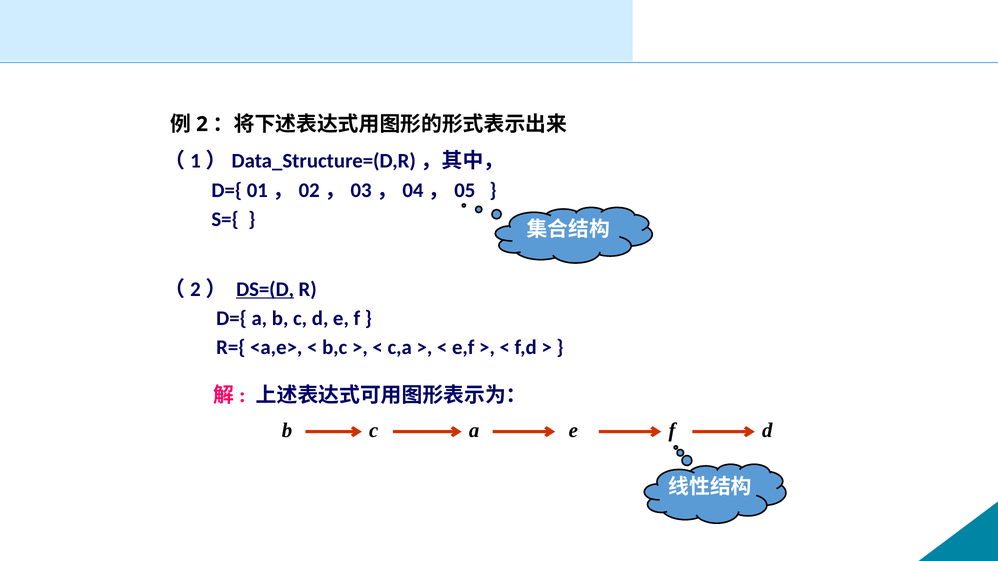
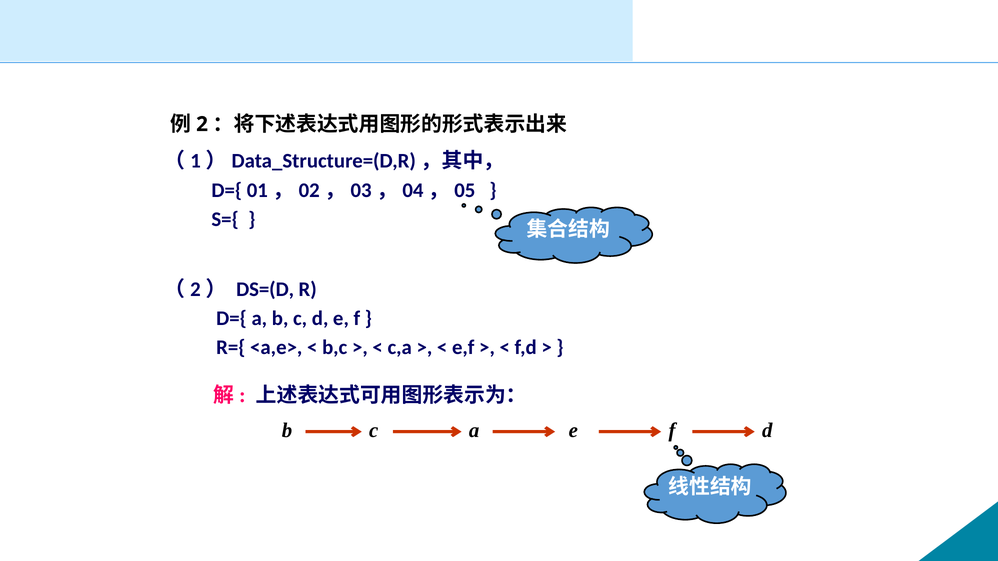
DS=(D underline: present -> none (265, 289)
